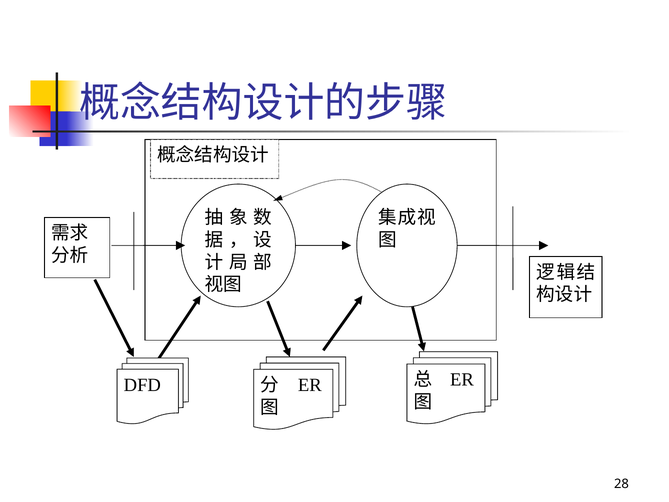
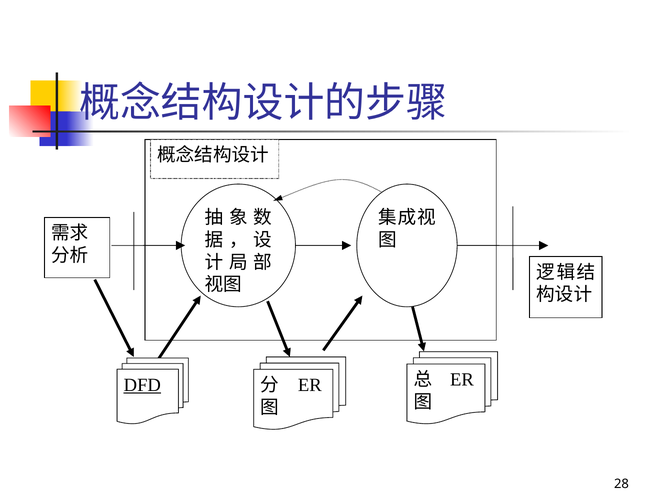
DFD underline: none -> present (142, 385)
